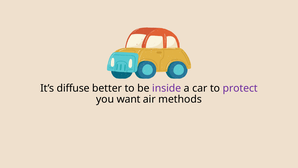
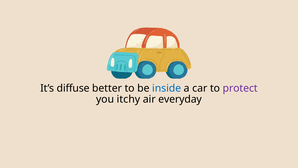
inside colour: purple -> blue (167, 88)
want: want -> itchy (128, 99)
methods: methods -> everyday (180, 99)
